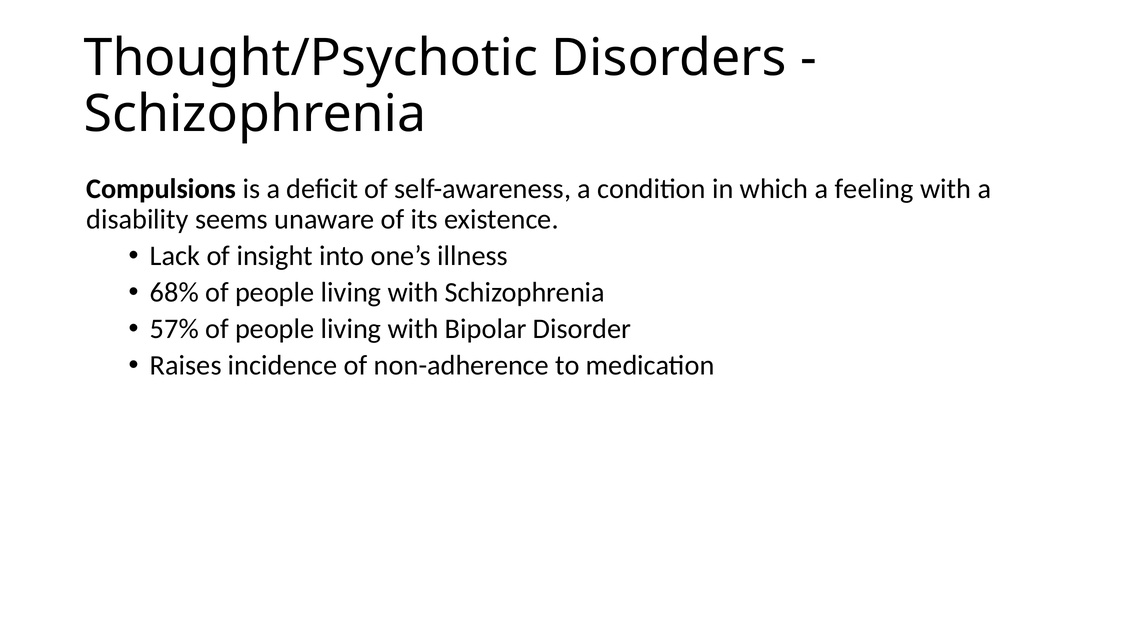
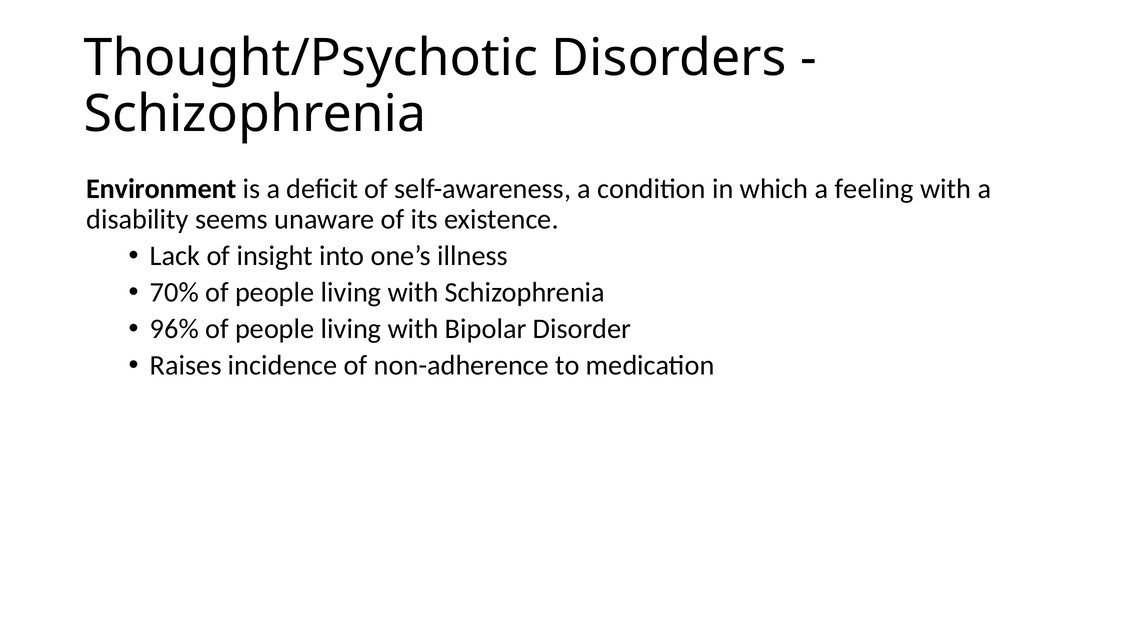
Compulsions: Compulsions -> Environment (161, 189)
68%: 68% -> 70% (174, 292)
57%: 57% -> 96% (174, 329)
